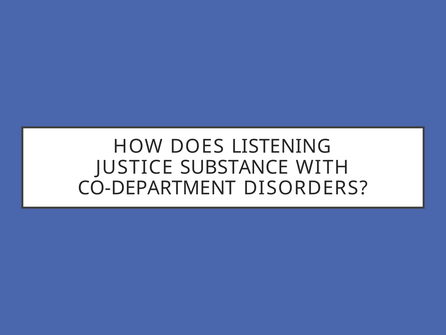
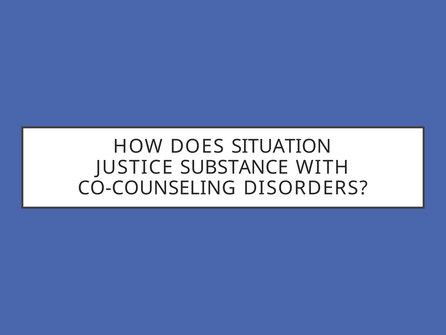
LISTENING: LISTENING -> SITUATION (281, 146)
CO-DEPARTMENT: CO-DEPARTMENT -> CO-COUNSELING (157, 188)
